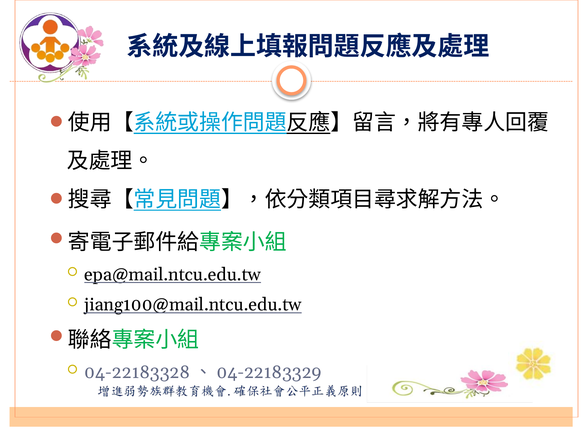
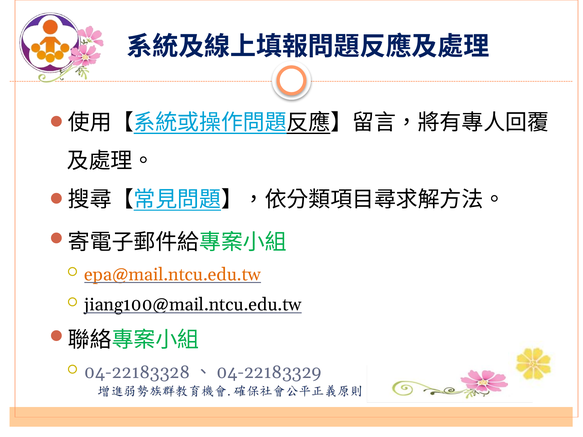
epa@mail.ntcu.edu.tw colour: black -> orange (173, 275)
